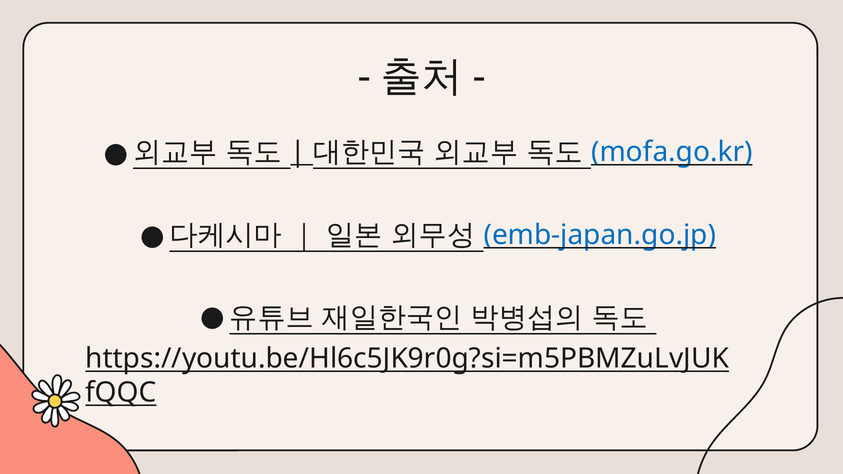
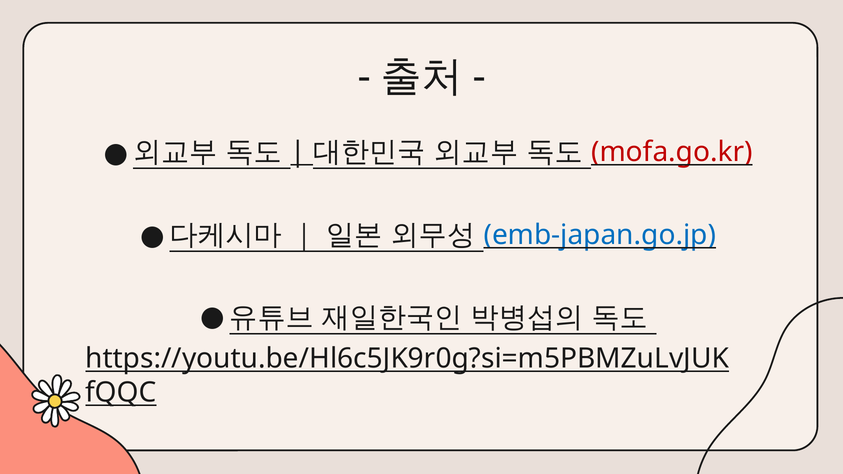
mofa.go.kr colour: blue -> red (672, 152)
